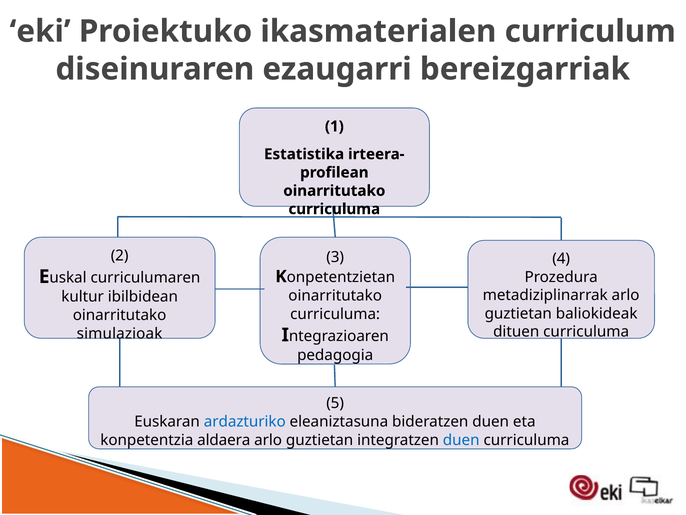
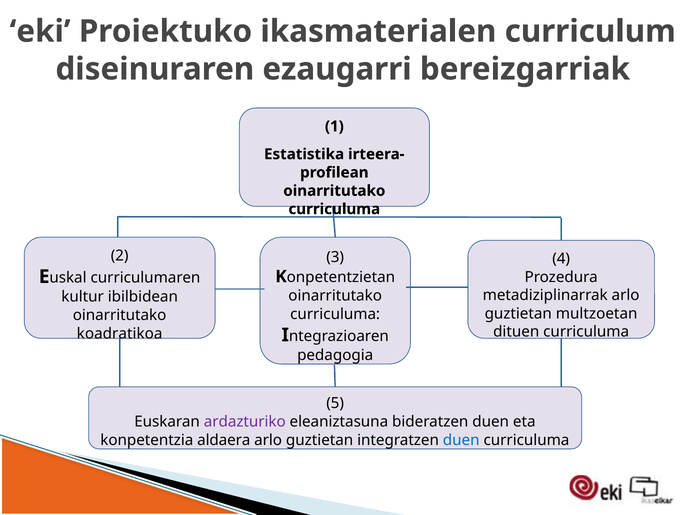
baliokideak: baliokideak -> multzoetan (597, 313)
simulazioak: simulazioak -> koadratikoa (120, 333)
ardazturiko colour: blue -> purple (245, 421)
